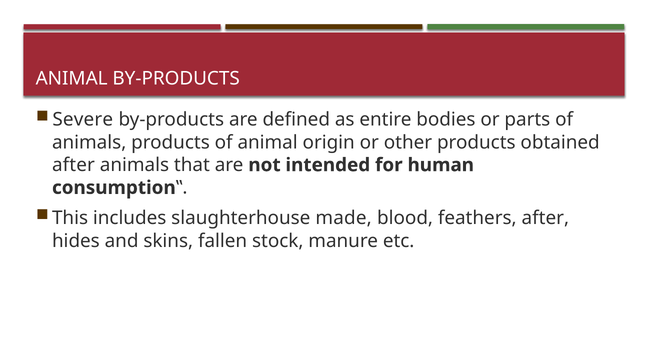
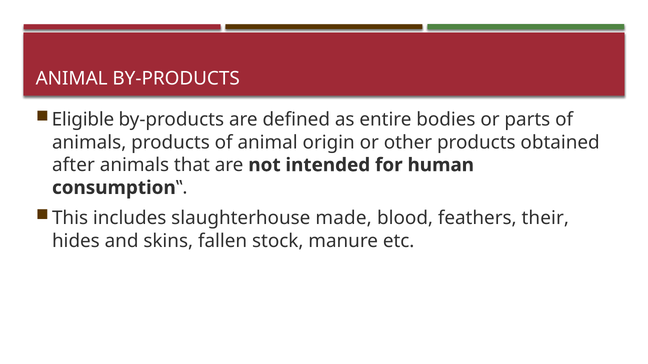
Severe: Severe -> Eligible (83, 120)
feathers after: after -> their (545, 218)
